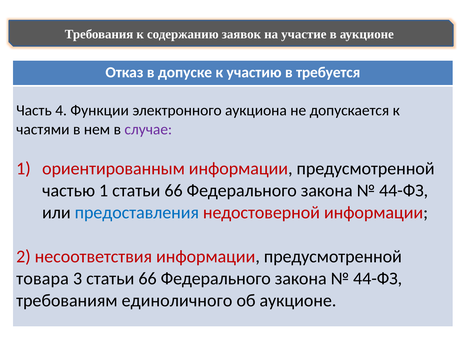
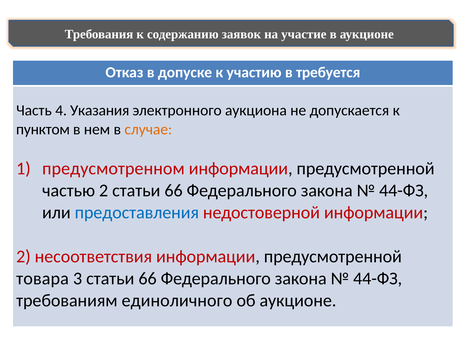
Функции: Функции -> Указания (100, 110)
частями: частями -> пунктом (43, 129)
случае colour: purple -> orange (148, 129)
ориентированным: ориентированным -> предусмотренном (113, 168)
частью 1: 1 -> 2 (104, 190)
